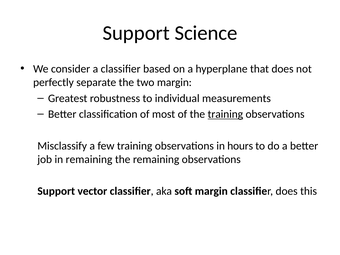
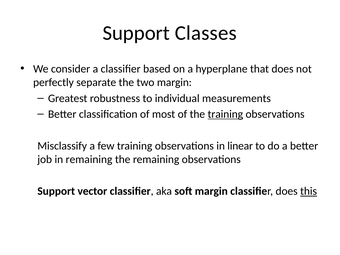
Science: Science -> Classes (206, 33)
hours: hours -> linear (240, 146)
this underline: none -> present (309, 191)
